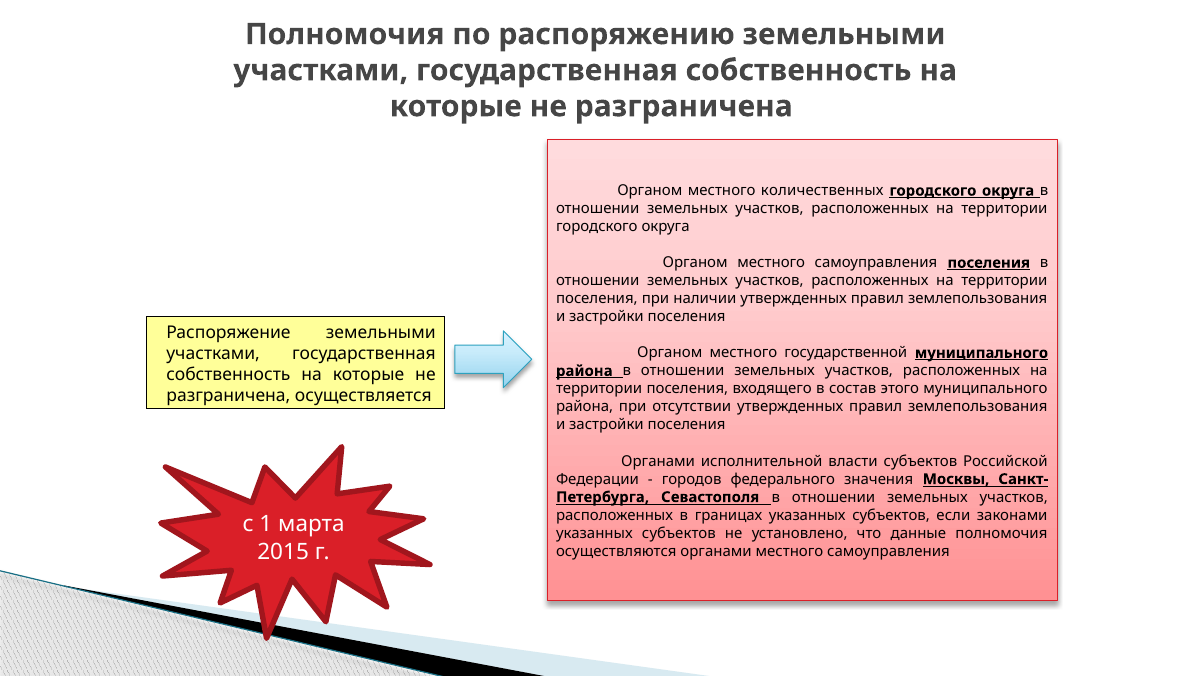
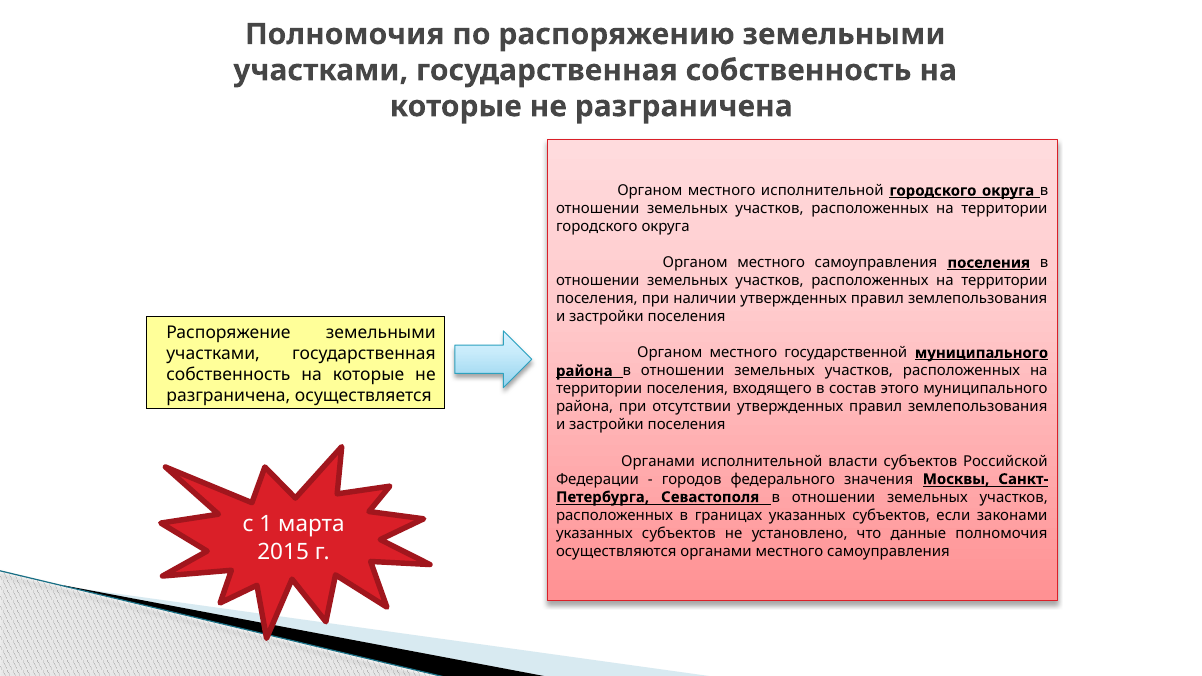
местного количественных: количественных -> исполнительной (822, 191)
